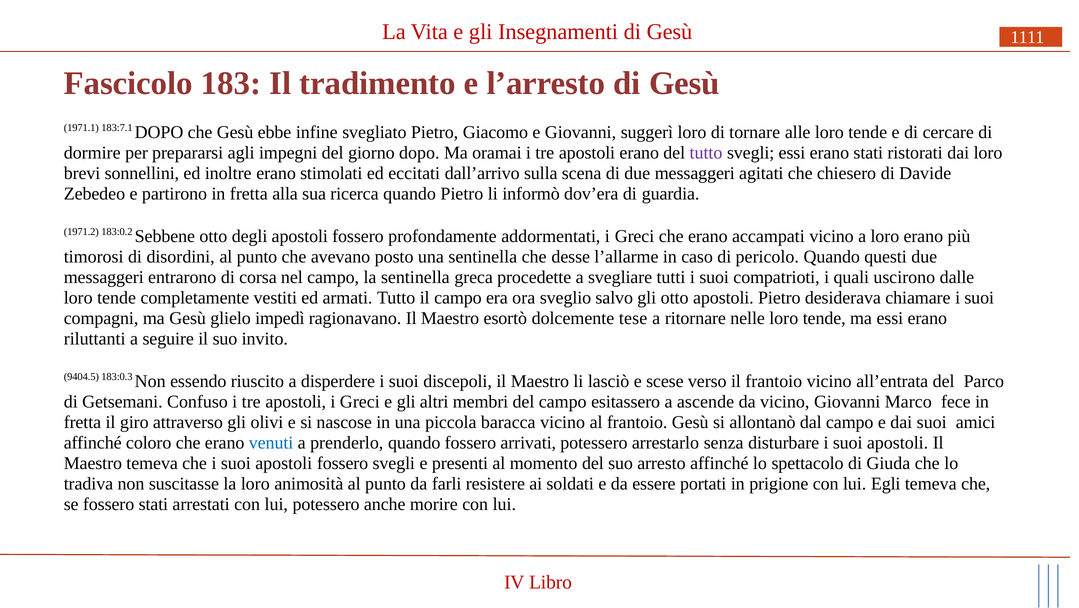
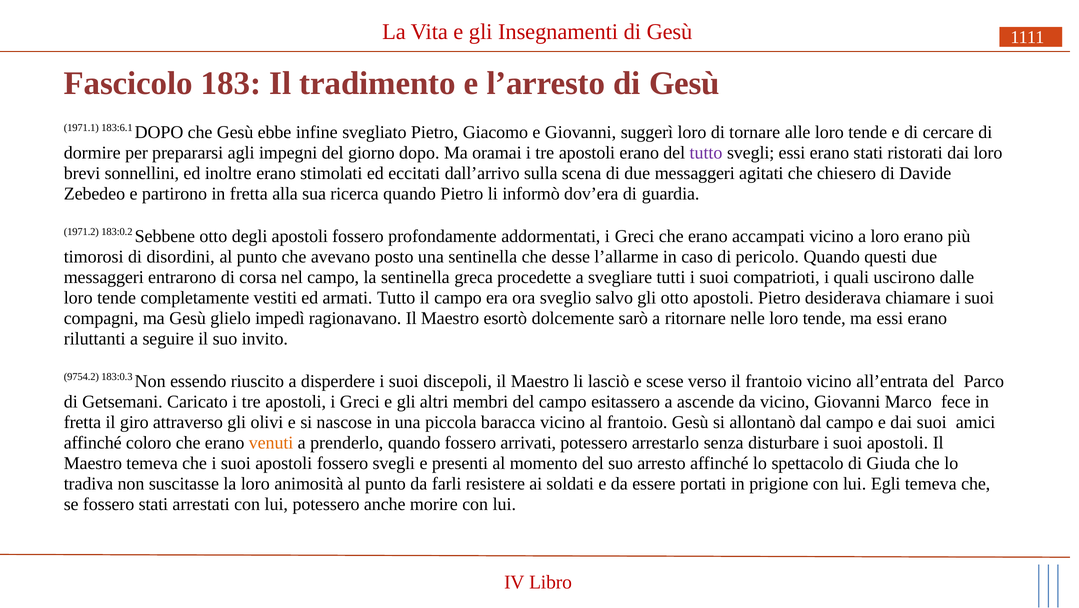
183:7.1: 183:7.1 -> 183:6.1 (117, 128)
tese: tese -> sarò (633, 318)
9404.5: 9404.5 -> 9754.2 (81, 377)
Confuso: Confuso -> Caricato (197, 402)
venuti colour: blue -> orange (271, 443)
